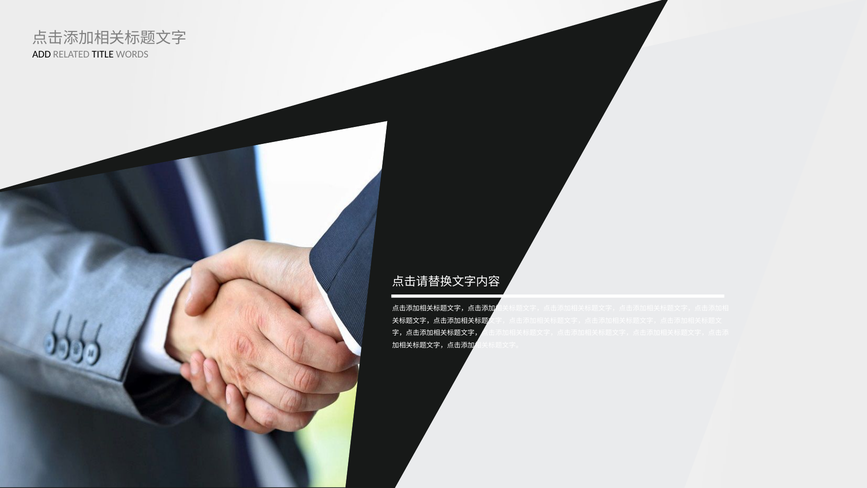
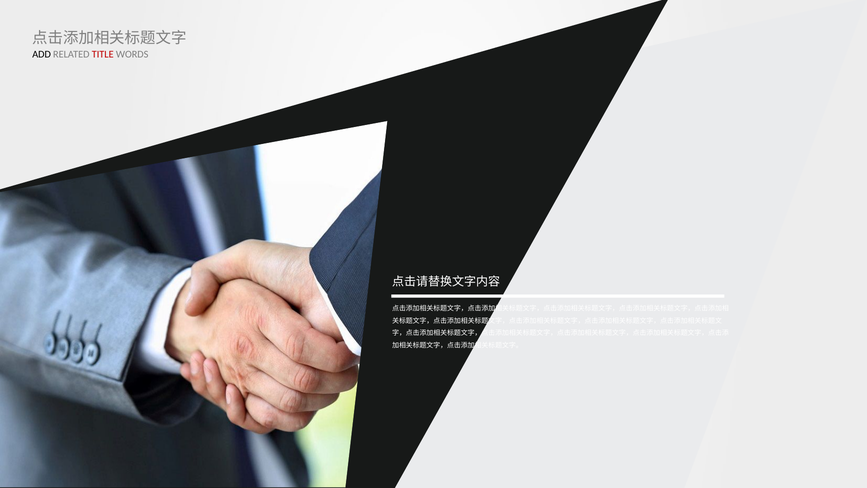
TITLE colour: black -> red (103, 54)
